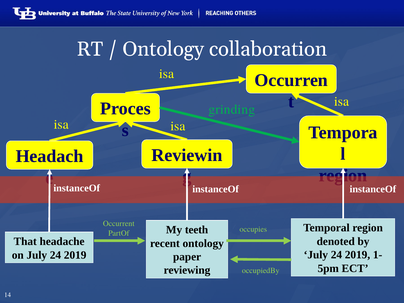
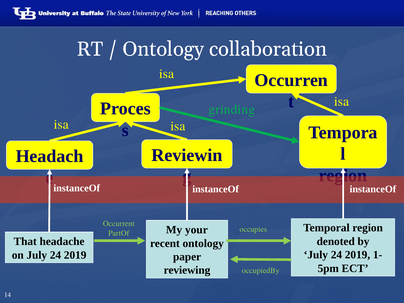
teeth: teeth -> your (196, 230)
